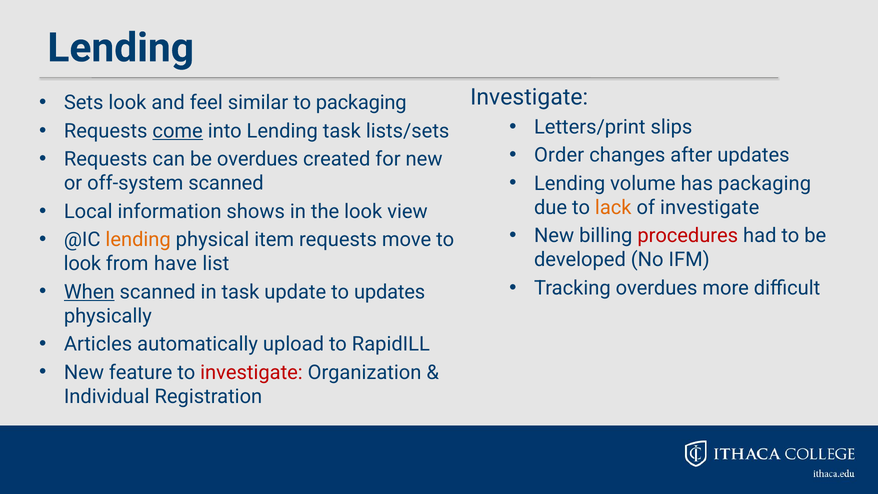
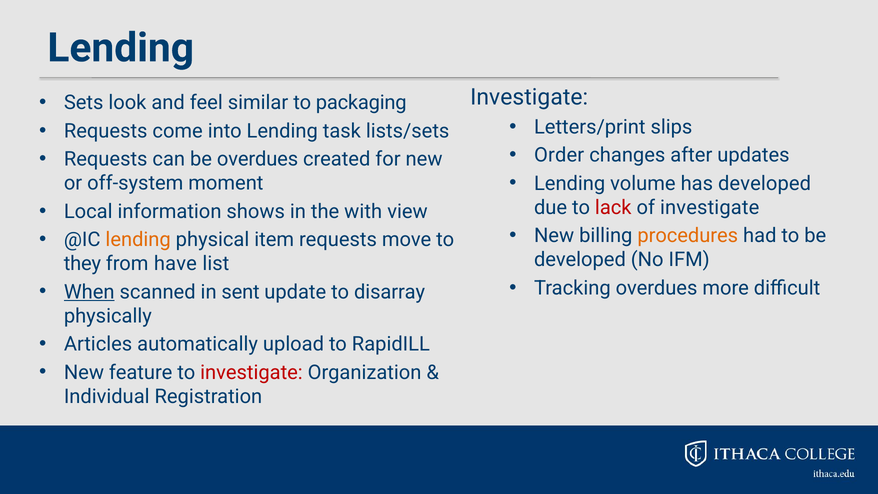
come underline: present -> none (178, 131)
has packaging: packaging -> developed (765, 183)
off-system scanned: scanned -> moment (226, 183)
lack colour: orange -> red (613, 208)
the look: look -> with (363, 211)
procedures colour: red -> orange (688, 236)
look: look -> they (82, 264)
in task: task -> sent (241, 292)
to updates: updates -> disarray (390, 292)
